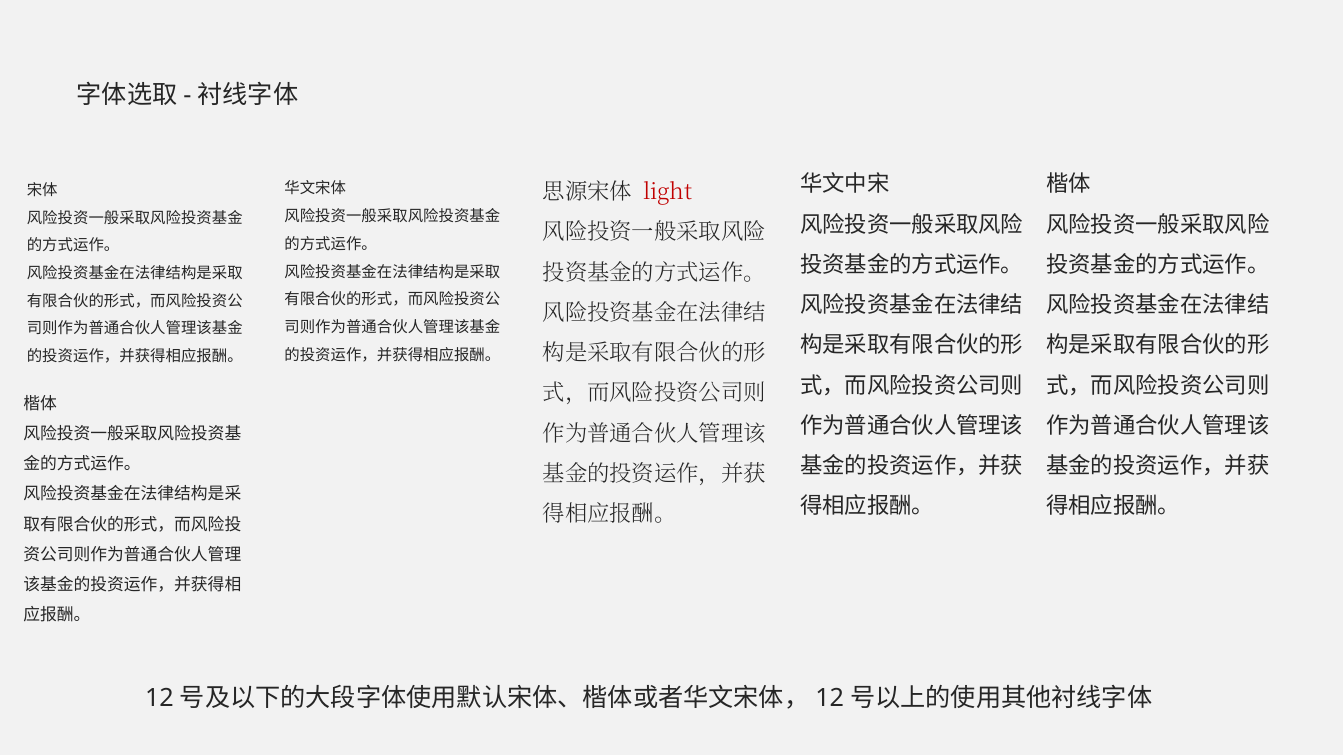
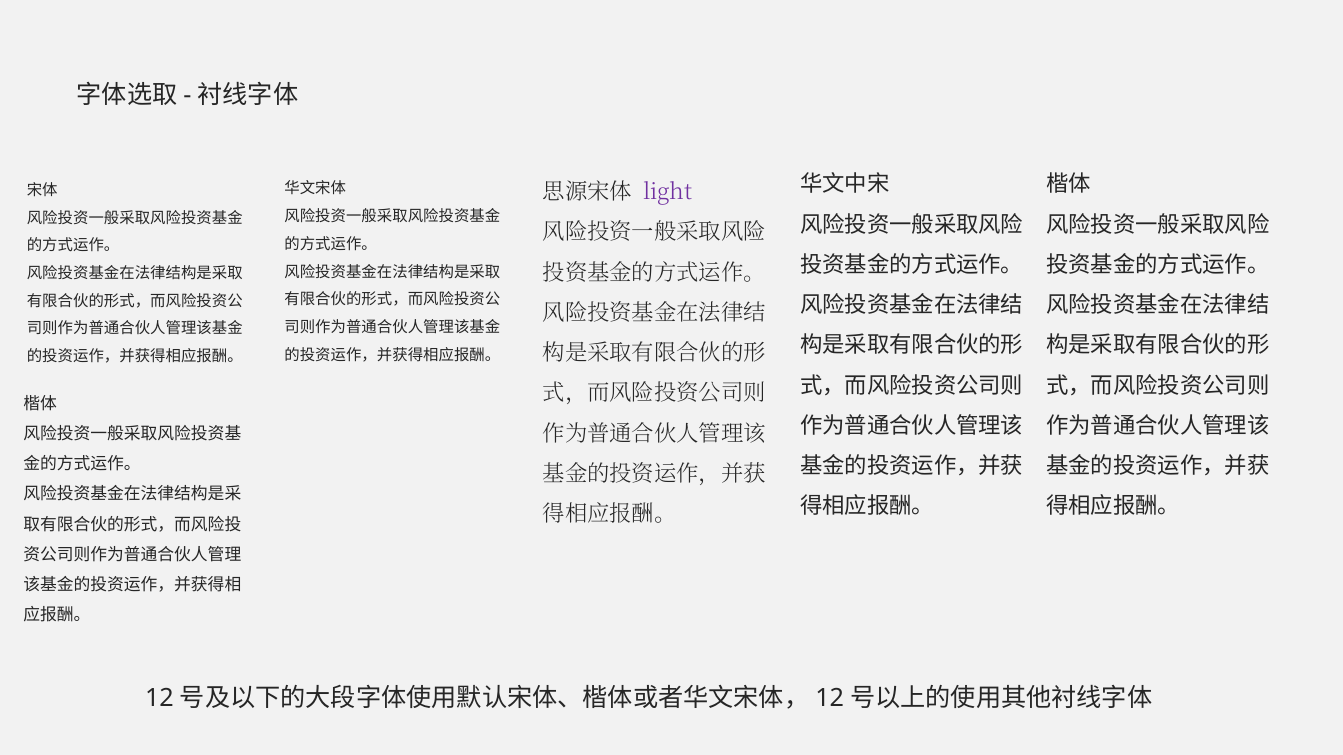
light colour: red -> purple (668, 192)
